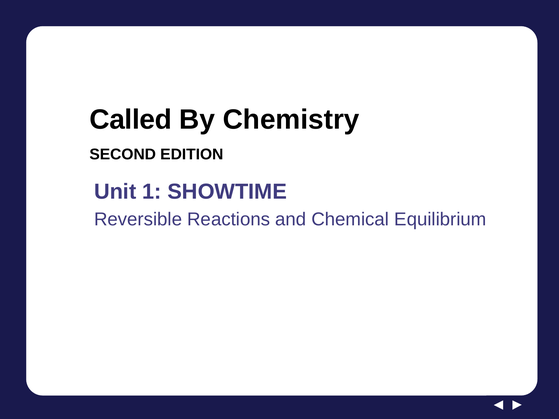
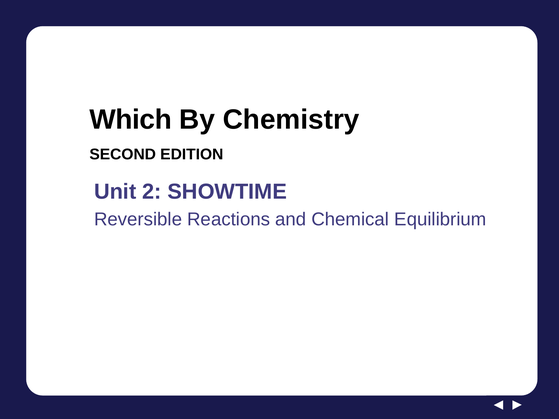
Called: Called -> Which (131, 120)
1: 1 -> 2 (152, 192)
